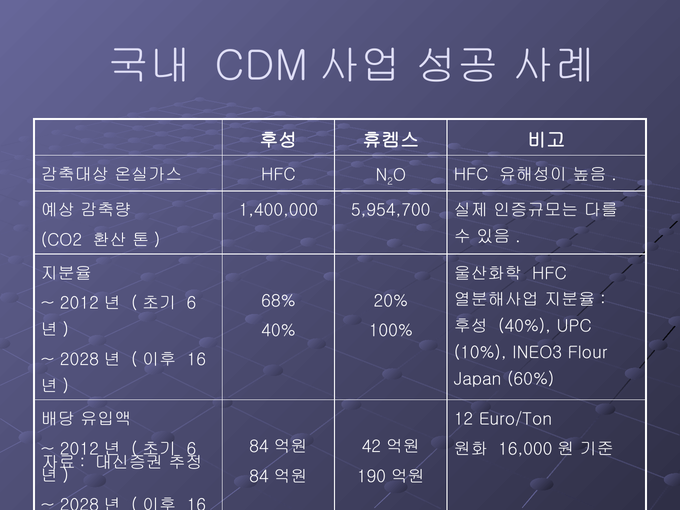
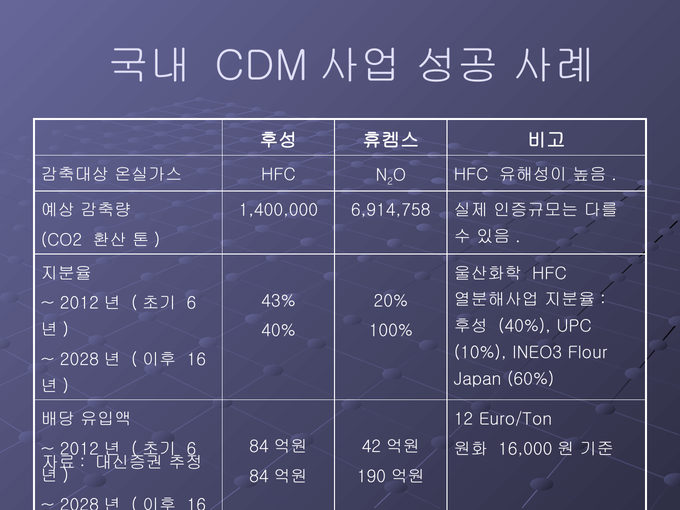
5,954,700: 5,954,700 -> 6,914,758 (391, 210)
68%: 68% -> 43% (278, 301)
